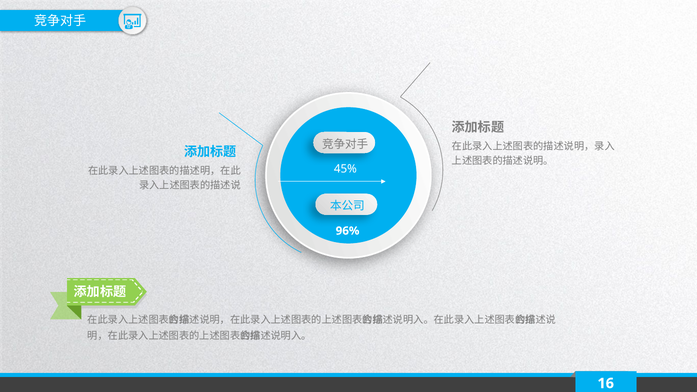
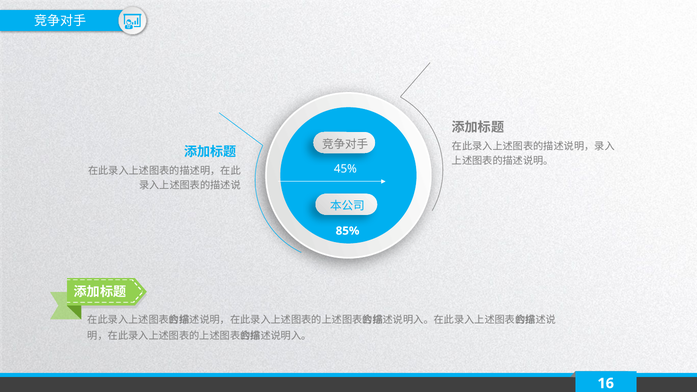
96%: 96% -> 85% (348, 231)
